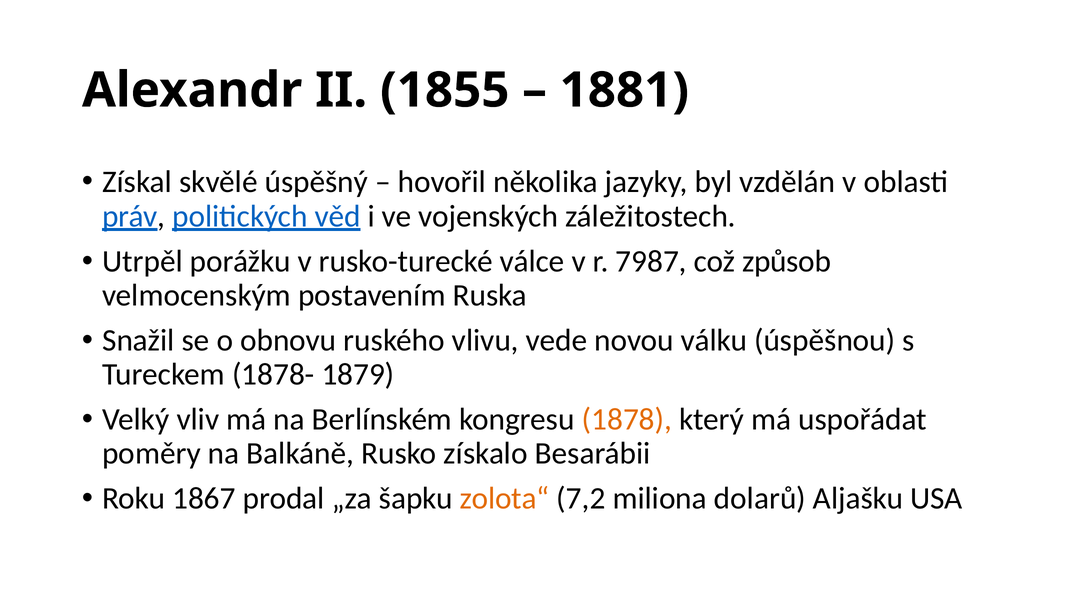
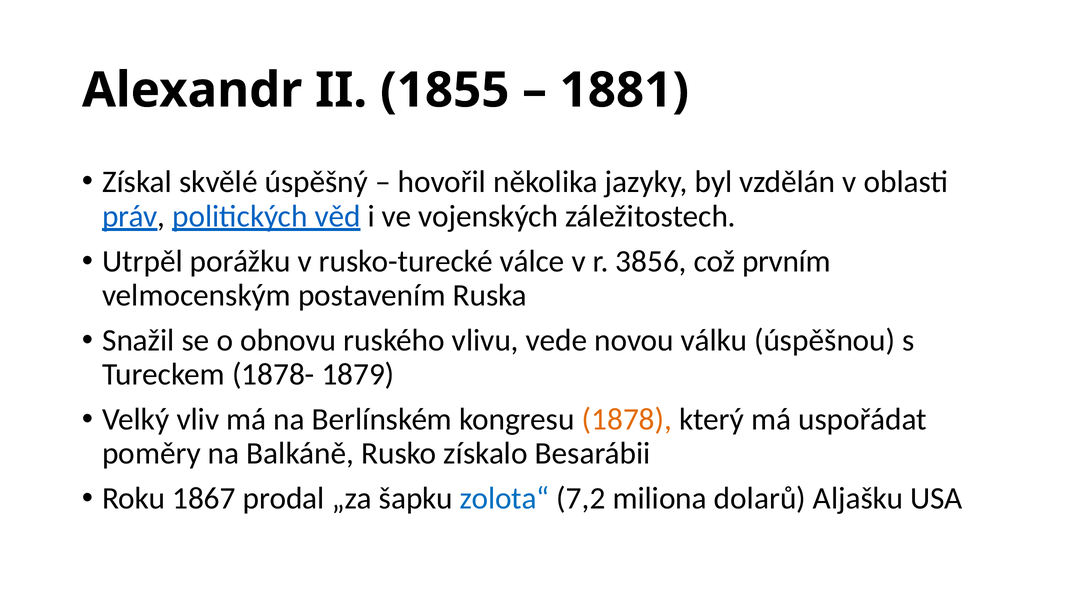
7987: 7987 -> 3856 (651, 261)
způsob: způsob -> prvním (787, 261)
zolota“ colour: orange -> blue (505, 498)
